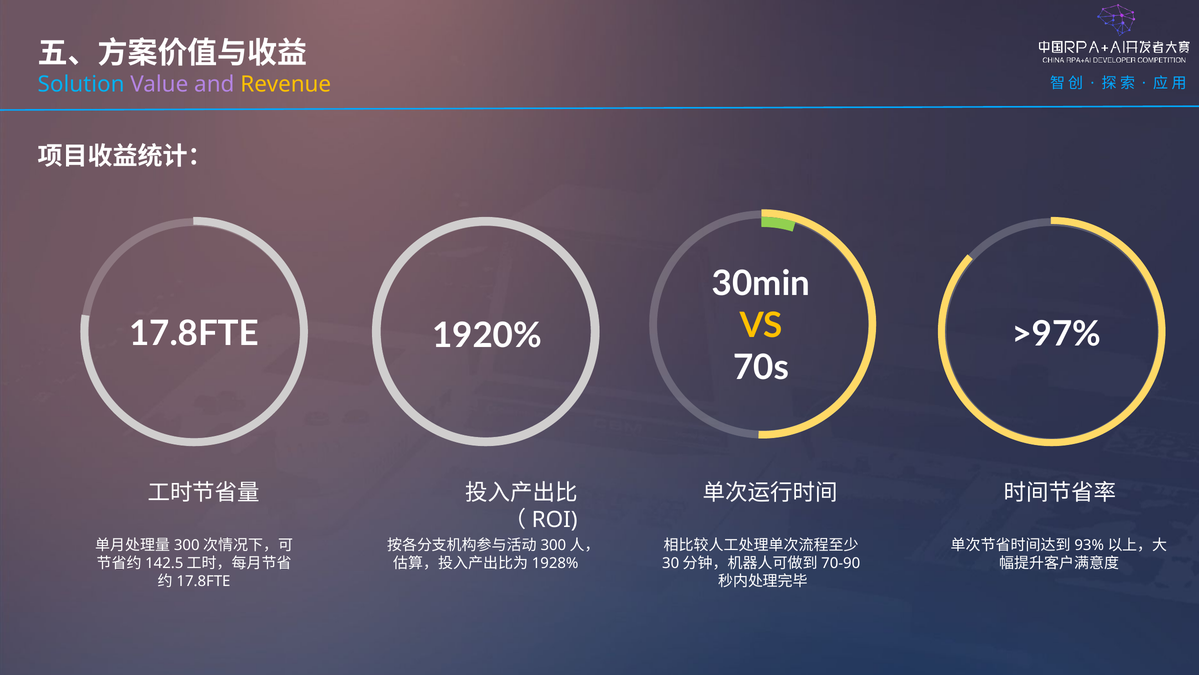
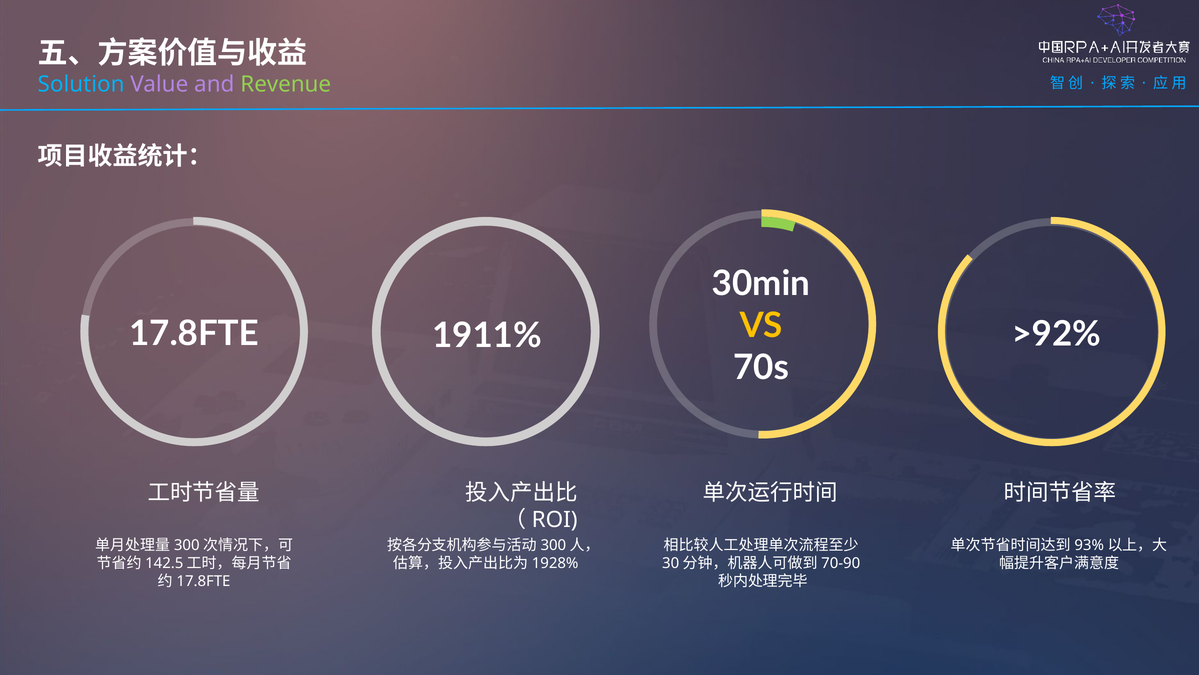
Revenue colour: yellow -> light green (286, 84)
>97%: >97% -> >92% (1056, 334)
1920%: 1920% -> 1911% (487, 335)
